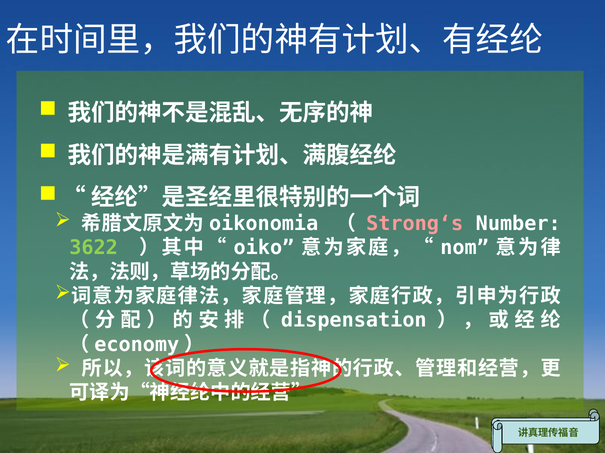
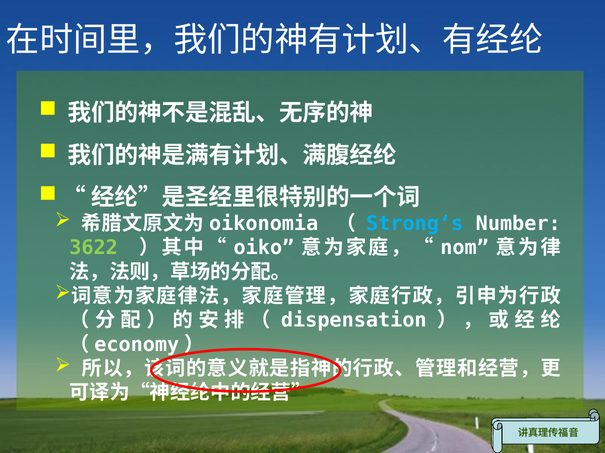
Strong‘s colour: pink -> light blue (415, 224)
